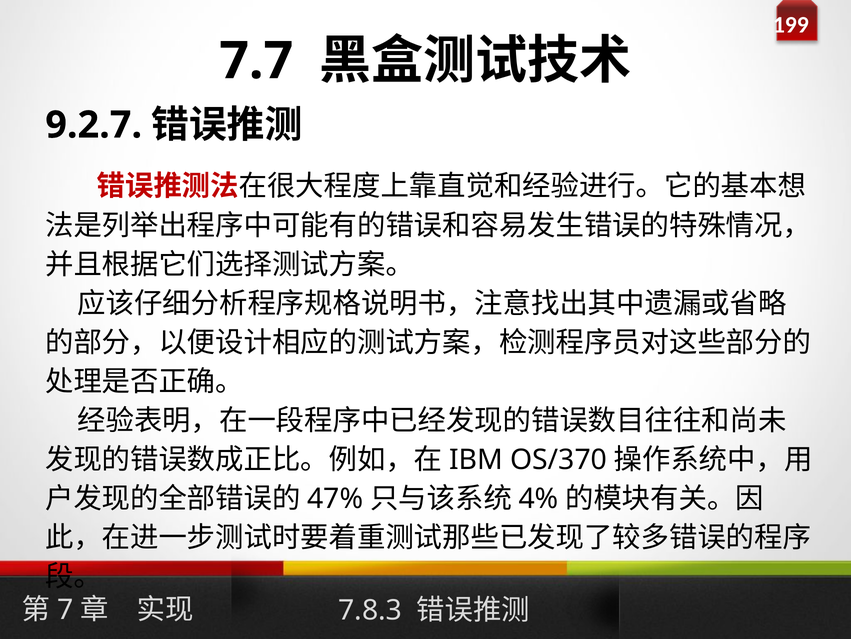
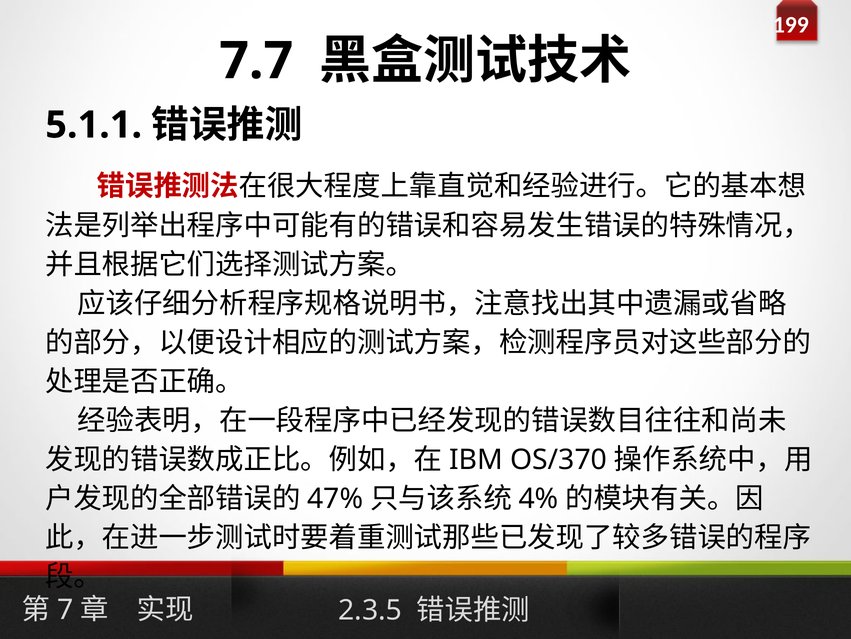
9.2.7: 9.2.7 -> 5.1.1 (94, 125)
7.8.3: 7.8.3 -> 2.3.5 (370, 610)
